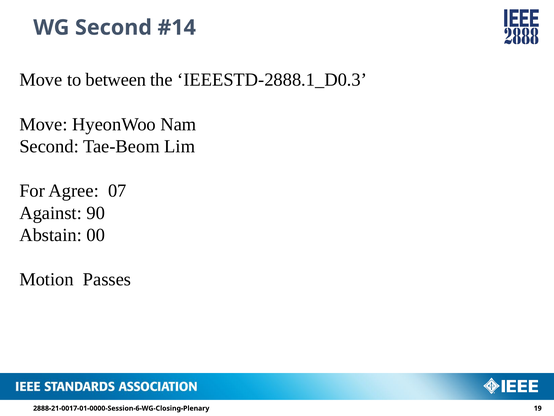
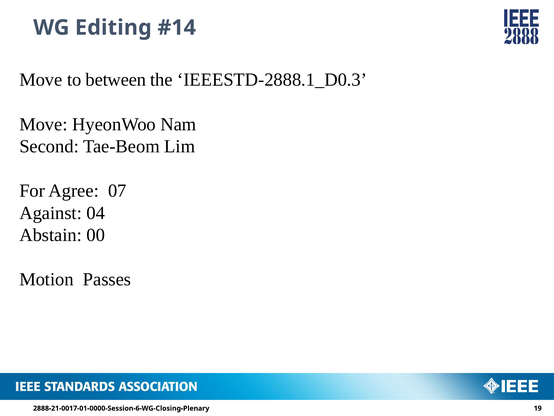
WG Second: Second -> Editing (113, 28)
90: 90 -> 04 (96, 213)
